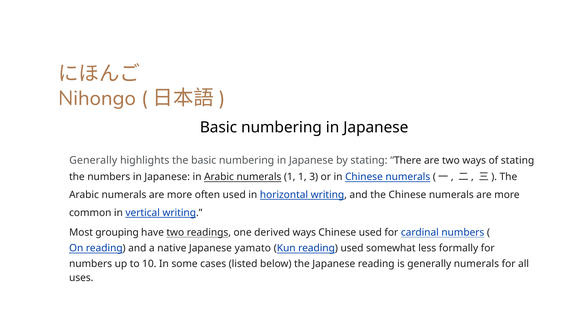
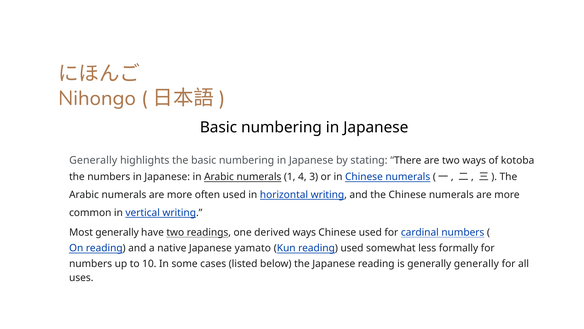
of stating: stating -> kotoba (518, 160)
1 1: 1 -> 4 (302, 177)
Most grouping: grouping -> generally (117, 232)
generally numerals: numerals -> generally (476, 263)
